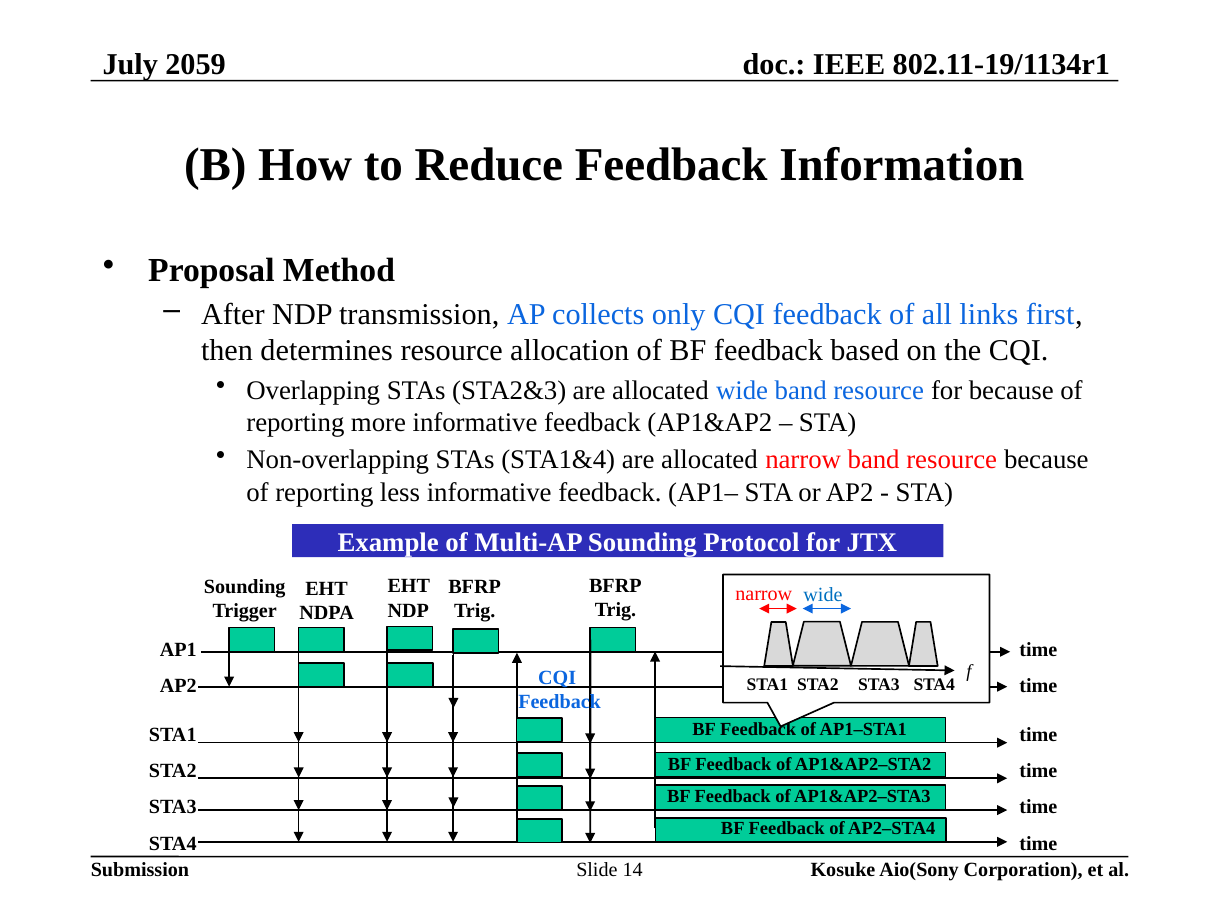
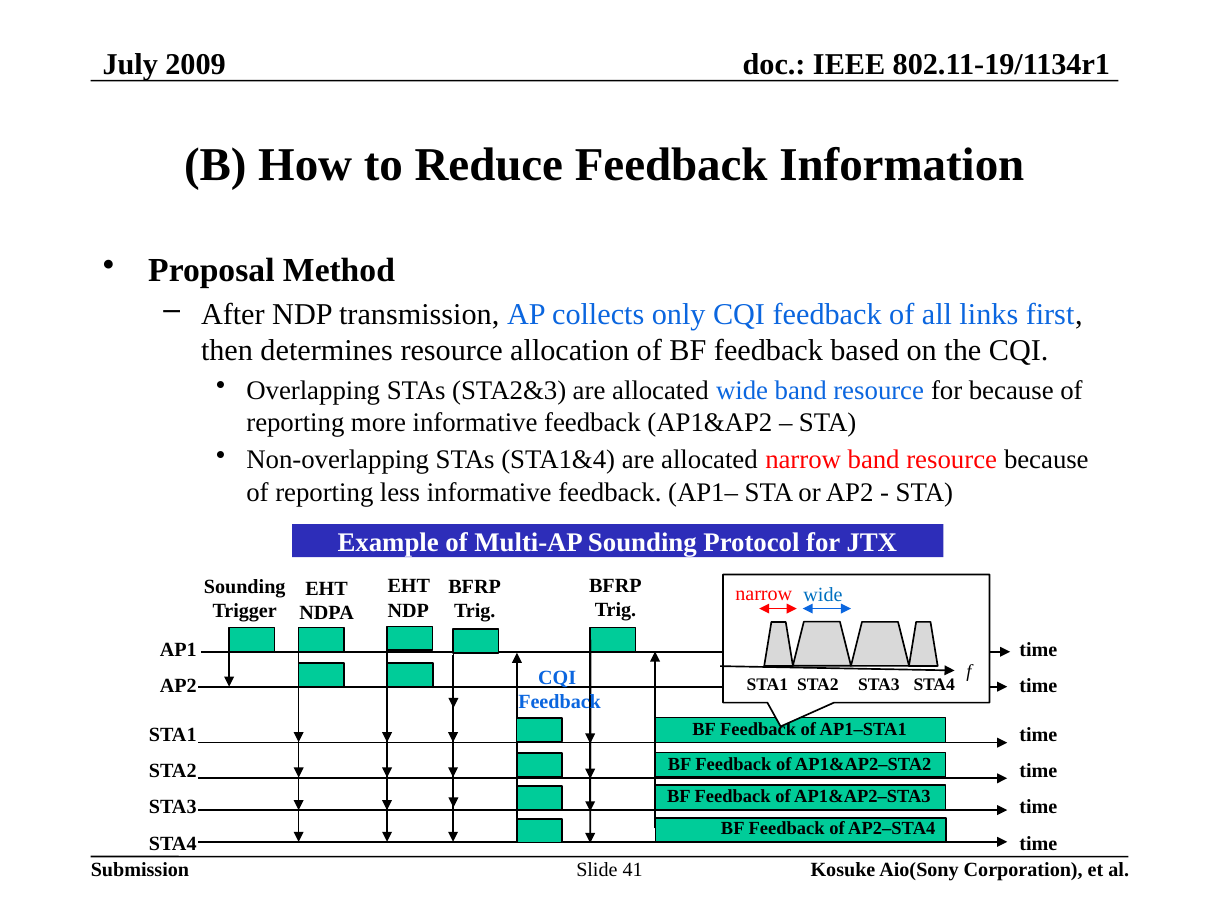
2059: 2059 -> 2009 (196, 64)
14: 14 -> 41 (633, 870)
